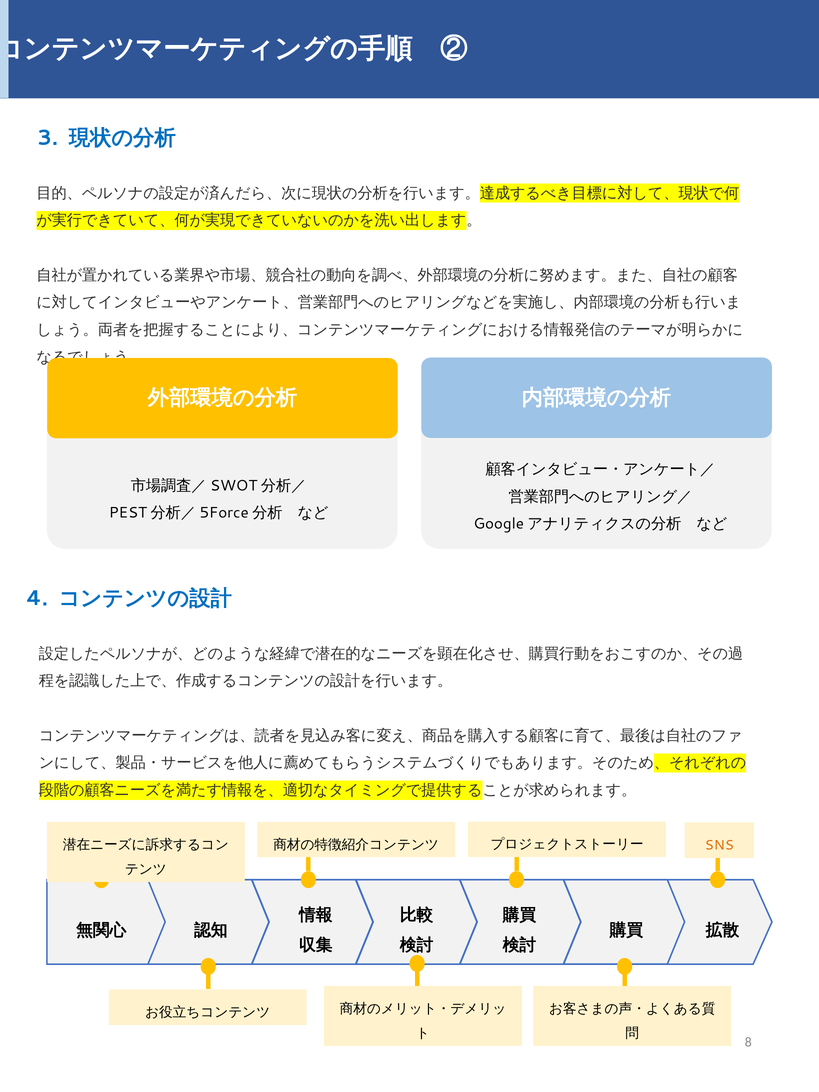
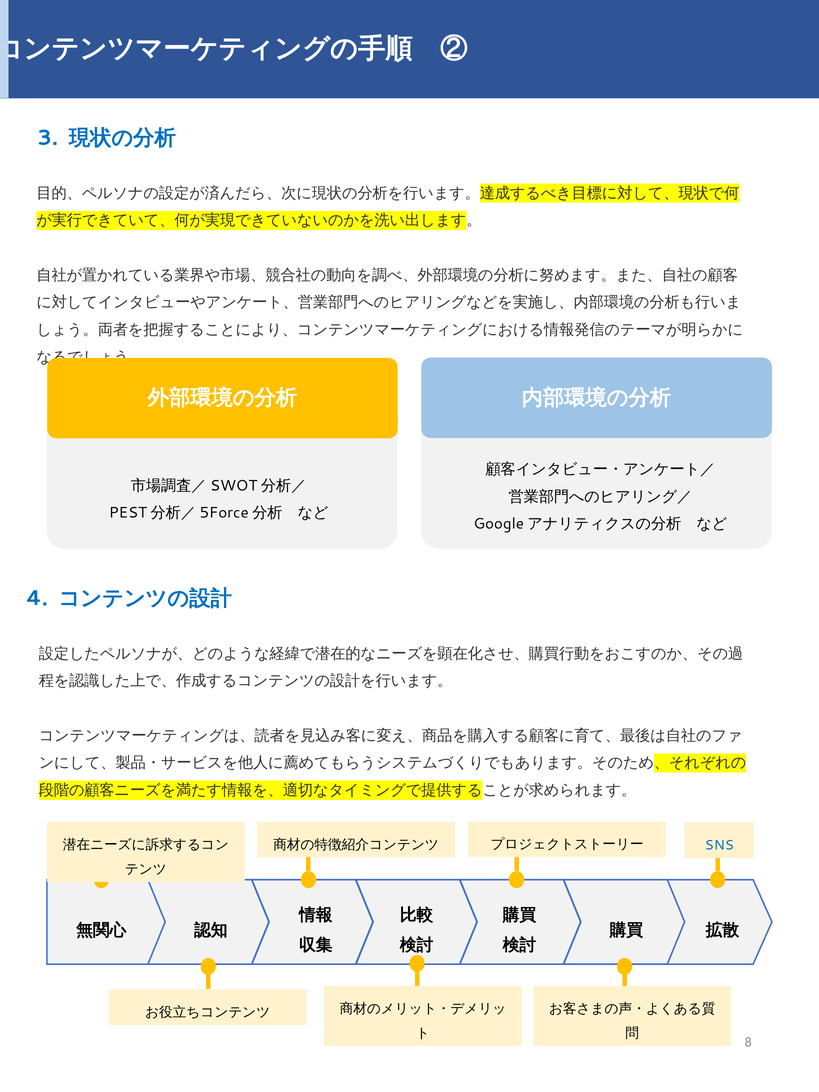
SNS colour: orange -> blue (719, 845)
